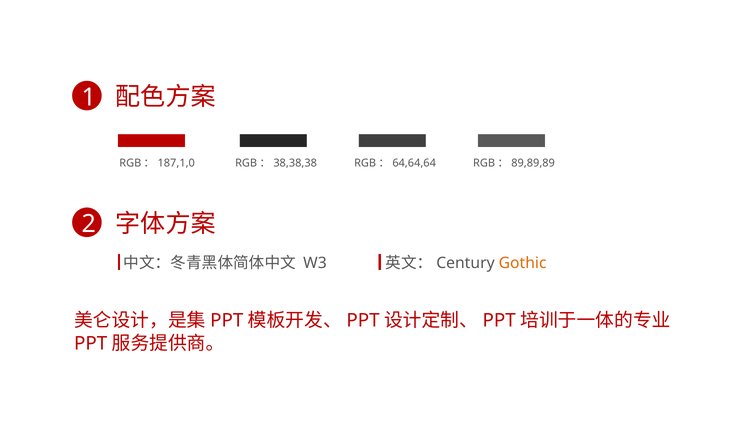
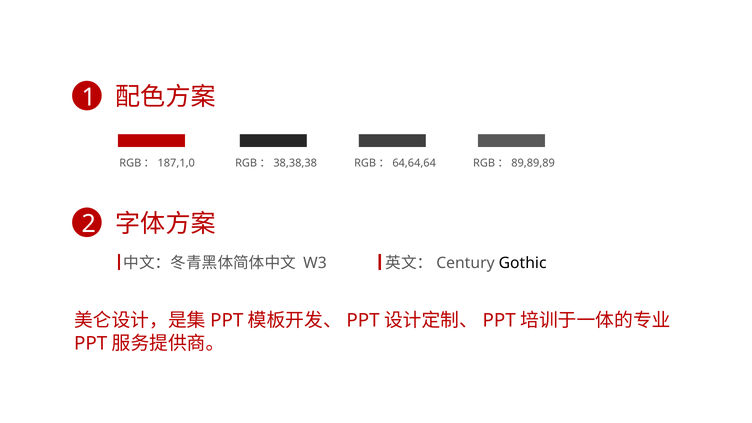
Gothic colour: orange -> black (523, 263)
